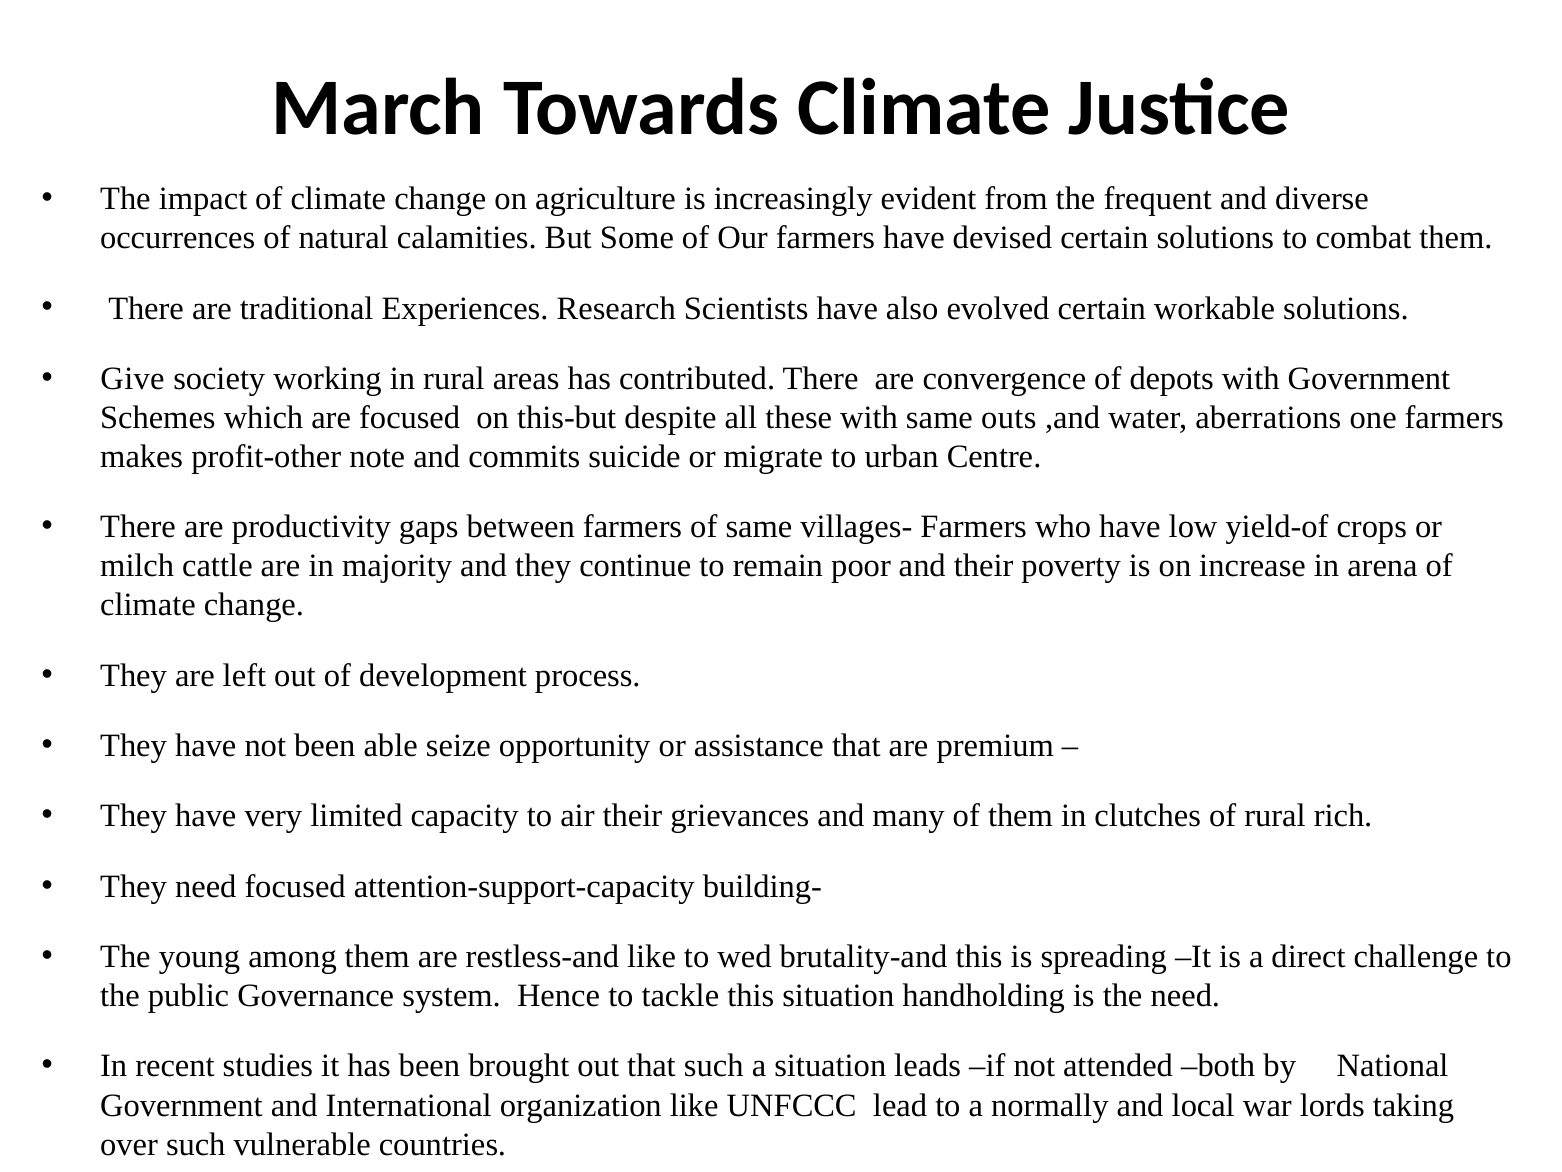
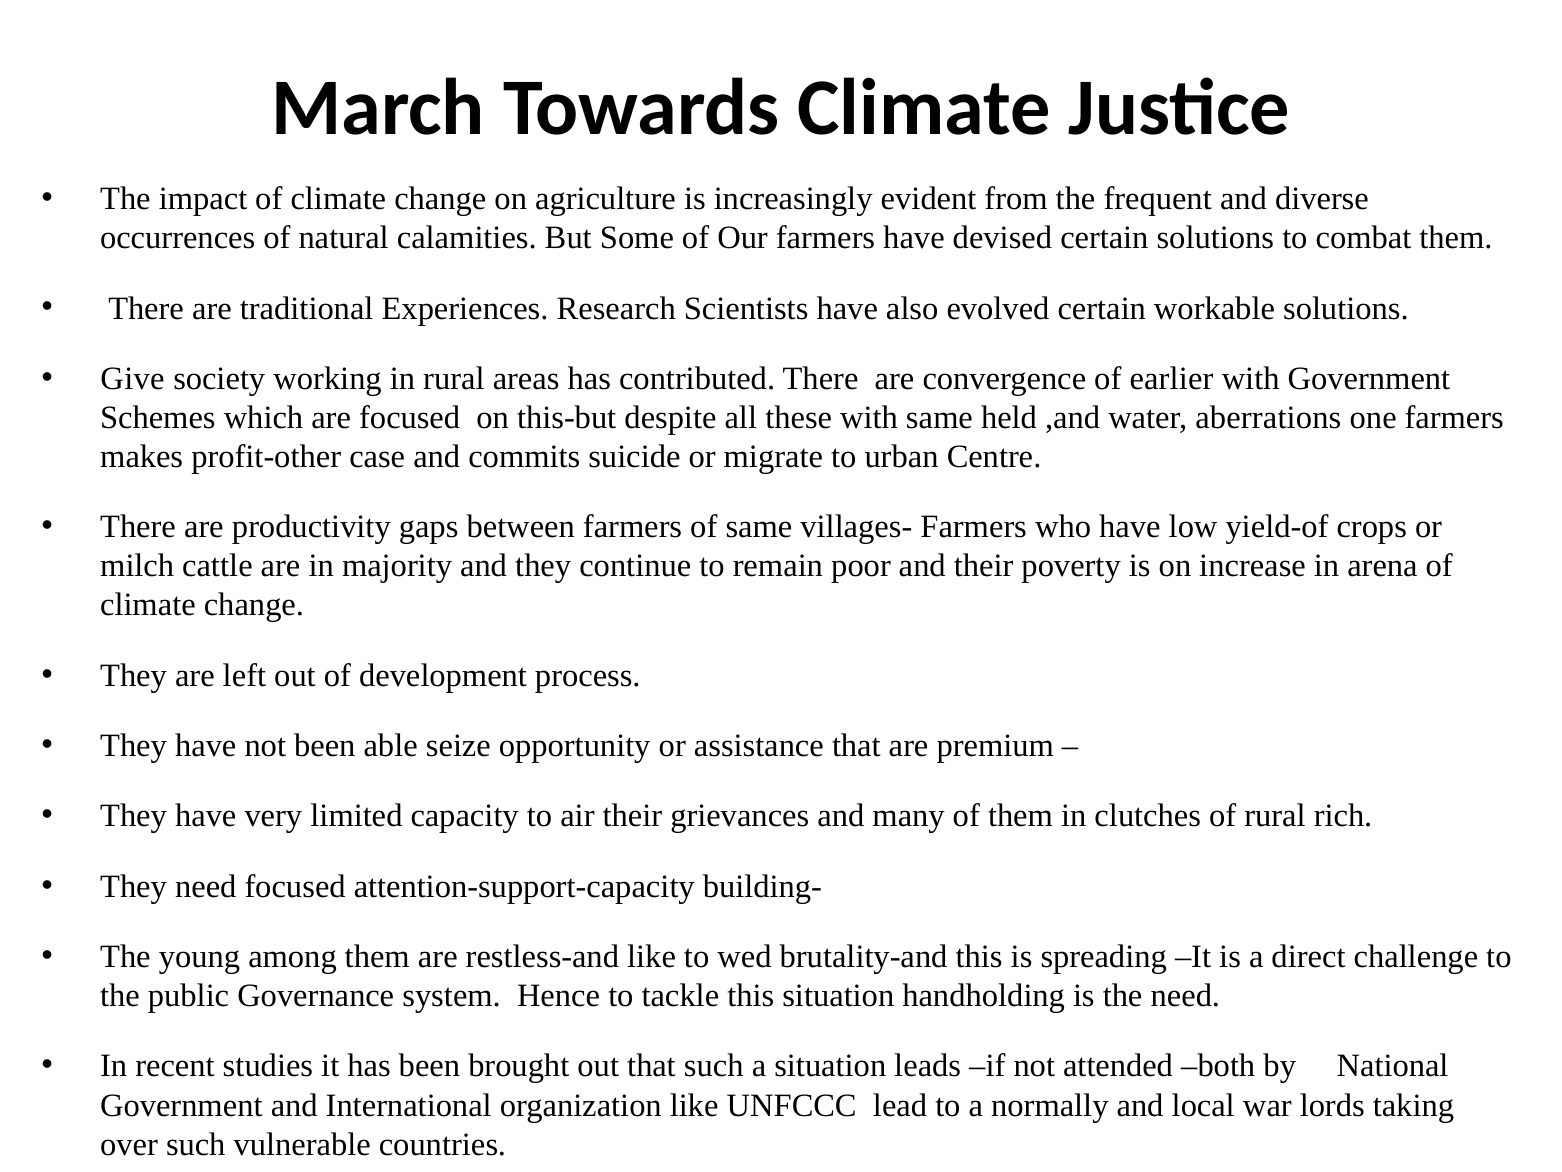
depots: depots -> earlier (1172, 378)
outs: outs -> held (1009, 418)
note: note -> case (377, 457)
